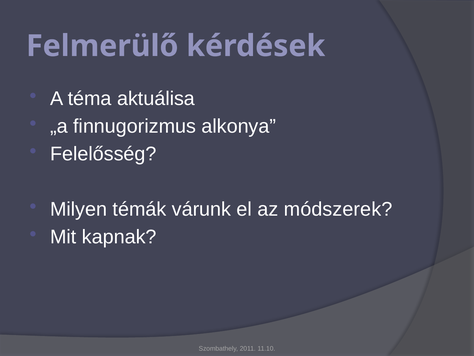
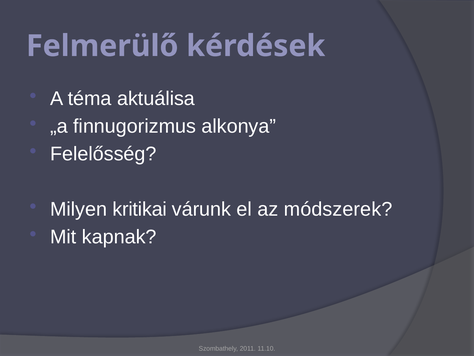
témák: témák -> kritikai (140, 209)
